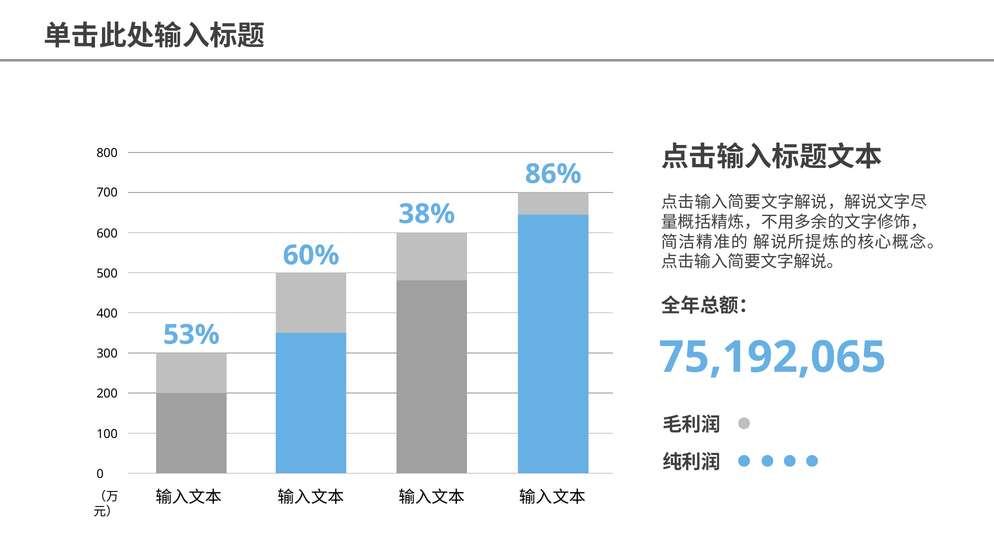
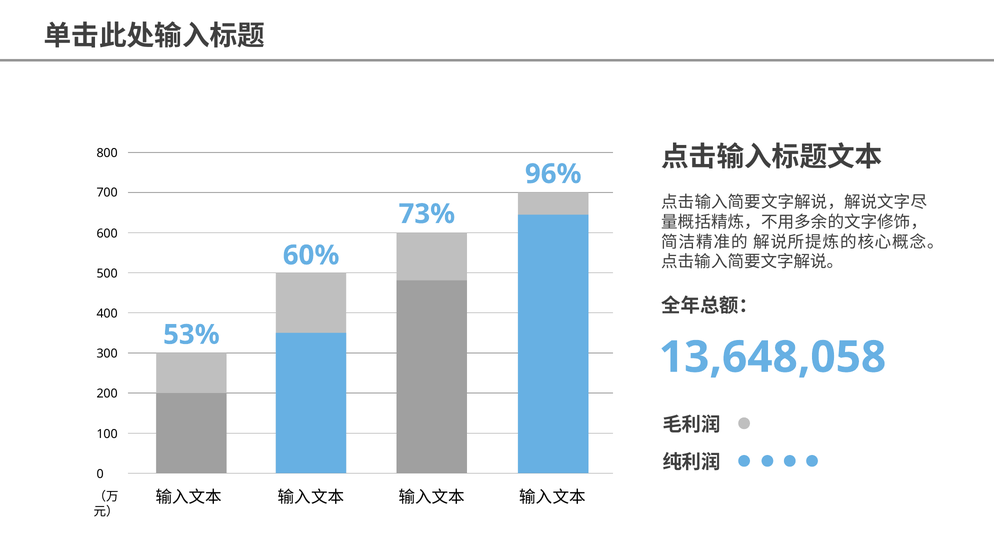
86%: 86% -> 96% (553, 174)
38%: 38% -> 73% (427, 214)
75,192,065: 75,192,065 -> 13,648,058 (773, 357)
